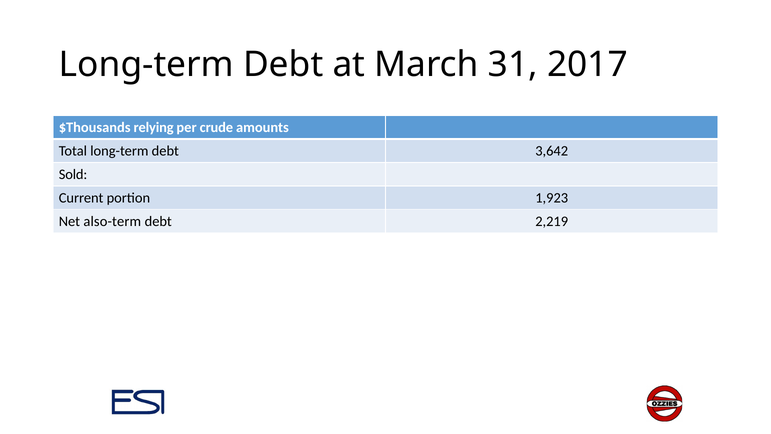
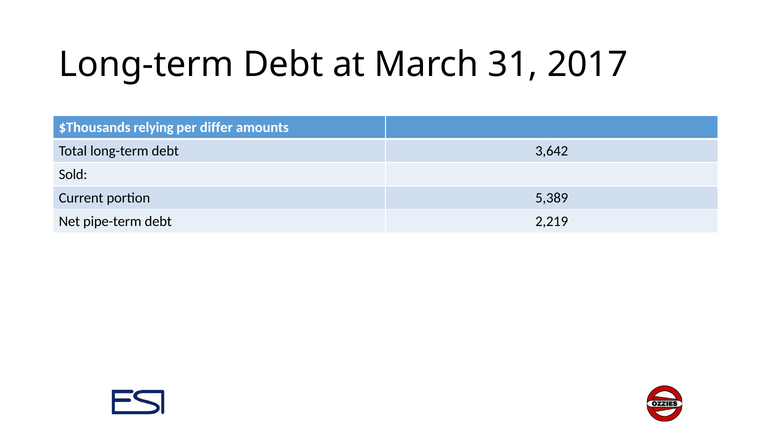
crude: crude -> differ (216, 127)
1,923: 1,923 -> 5,389 (552, 198)
also-term: also-term -> pipe-term (112, 221)
